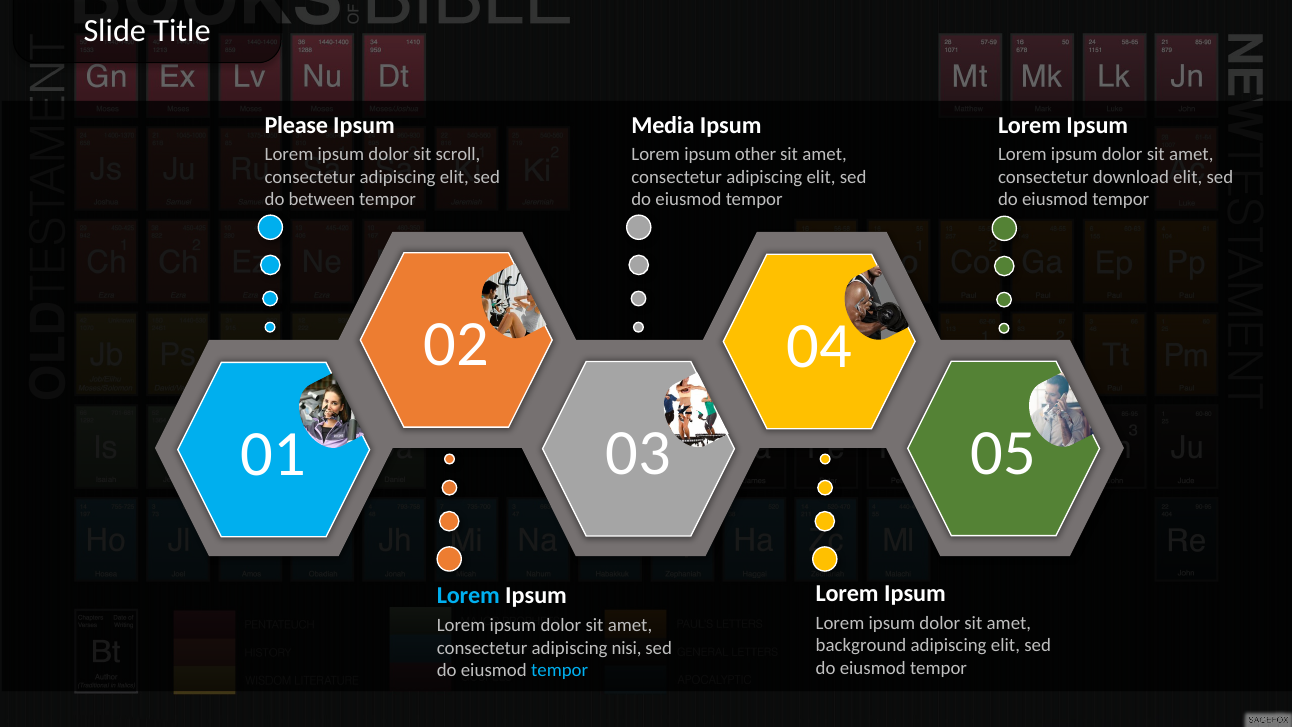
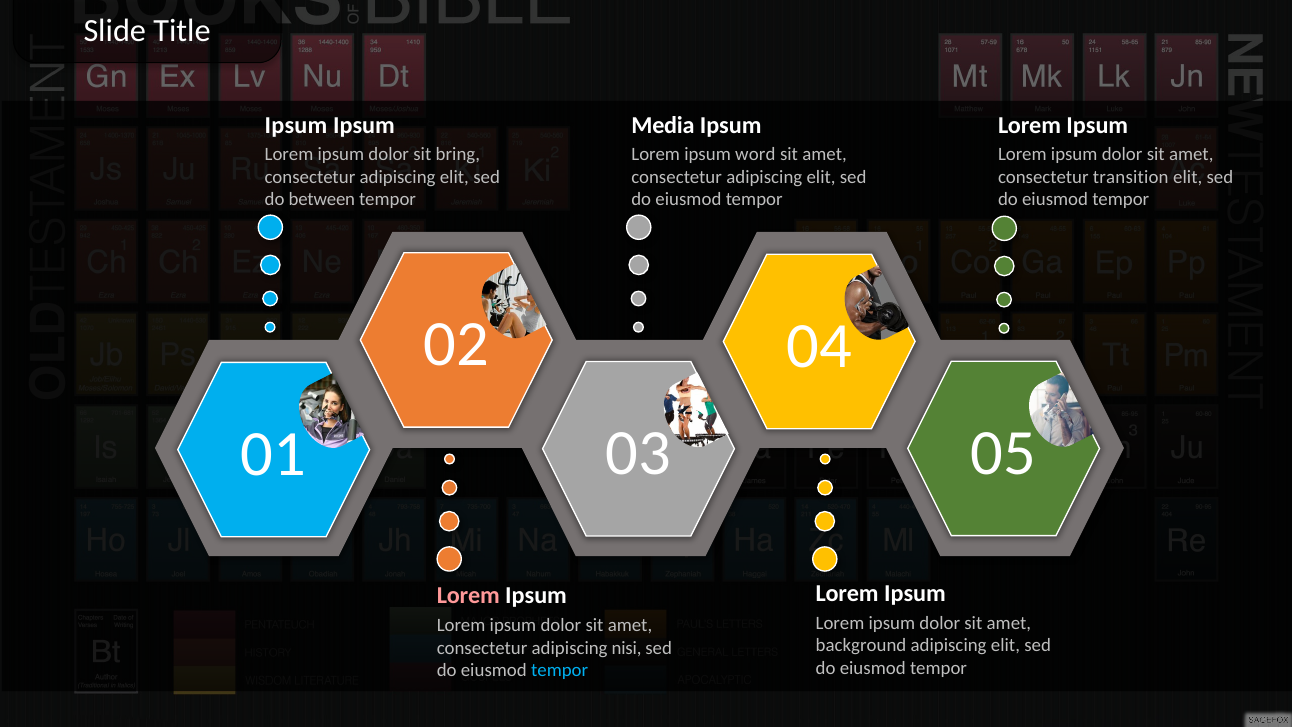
Please: Please -> Ipsum (296, 125)
scroll: scroll -> bring (458, 154)
other: other -> word (755, 154)
download: download -> transition (1131, 177)
Lorem colour: light blue -> pink (468, 596)
